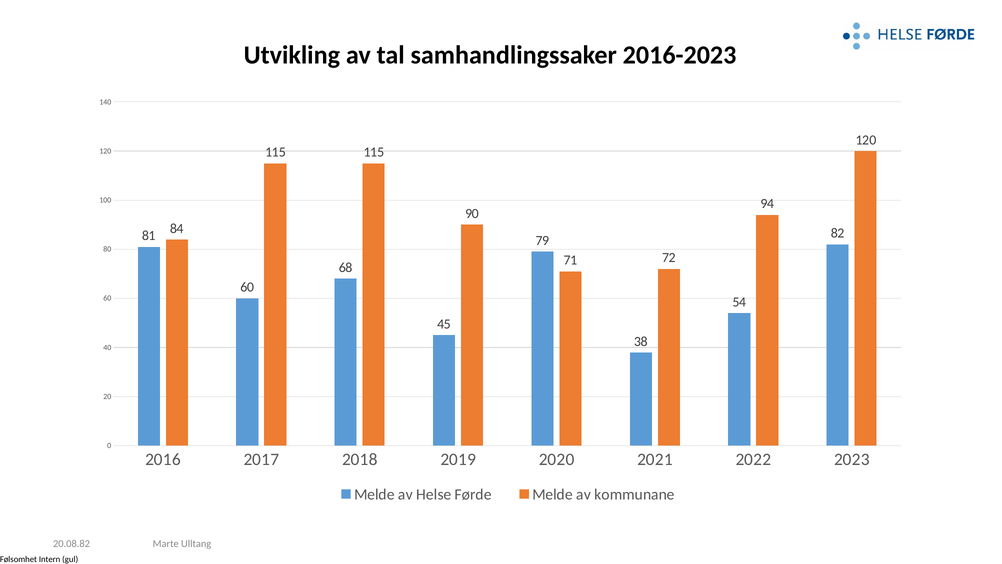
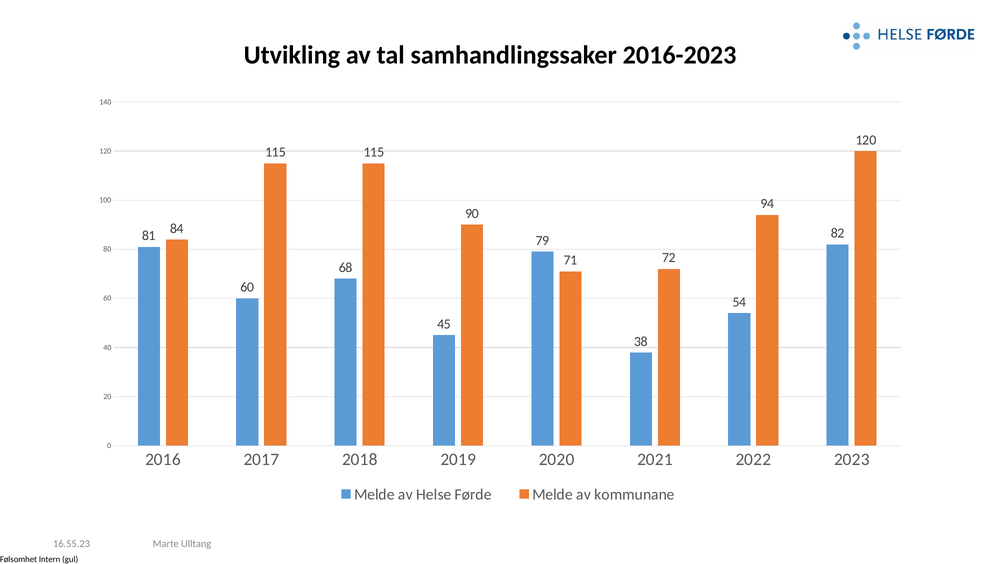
20.08.82: 20.08.82 -> 16.55.23 (72, 543)
